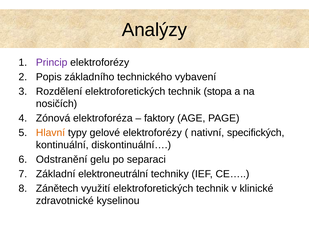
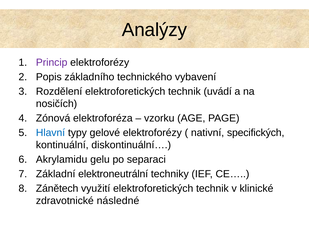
stopa: stopa -> uvádí (218, 91)
faktory: faktory -> vzorku (159, 118)
Hlavní colour: orange -> blue (51, 133)
Odstranění: Odstranění -> Akrylamidu (62, 159)
kyselinou: kyselinou -> následné (118, 201)
